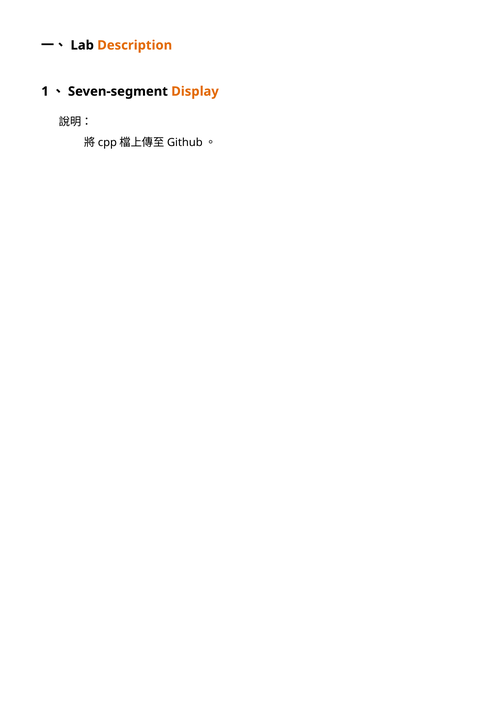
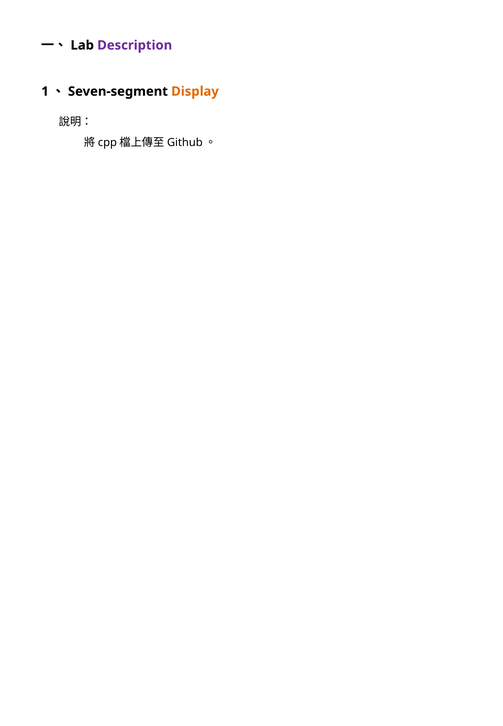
Description colour: orange -> purple (135, 45)
